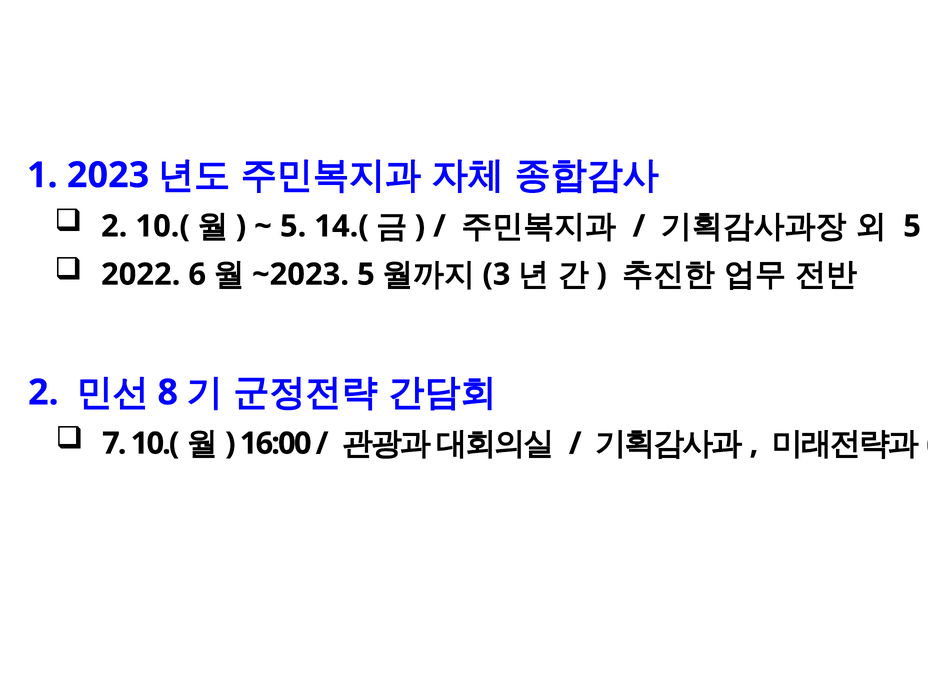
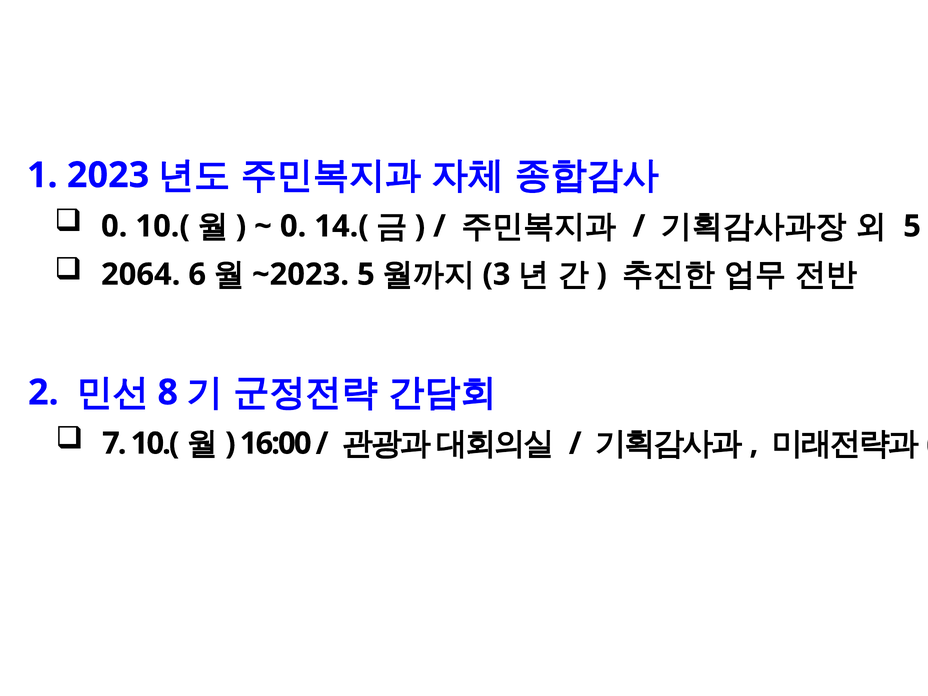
2: 2 -> 0 (114, 226)
5: 5 -> 0 (293, 226)
2022: 2022 -> 2064 (141, 274)
